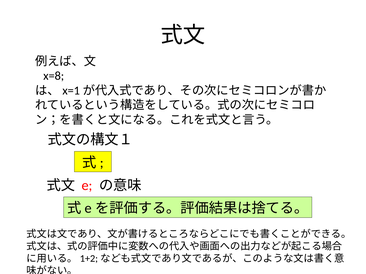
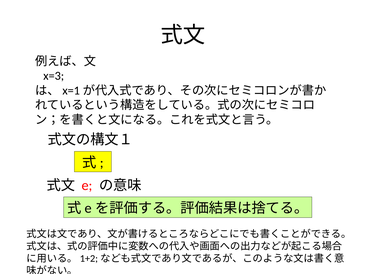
x=8: x=8 -> x=3 (54, 76)
